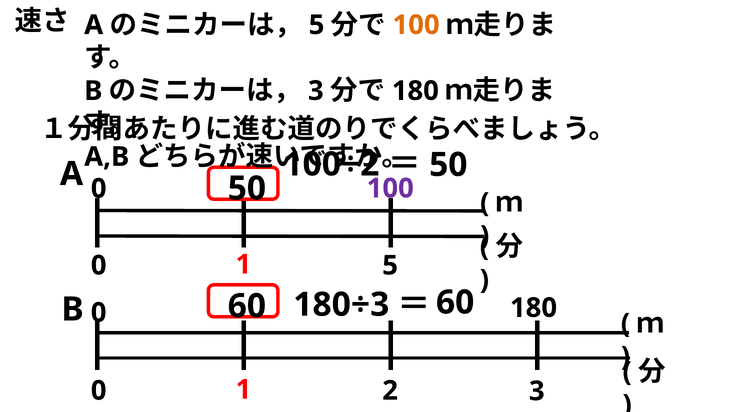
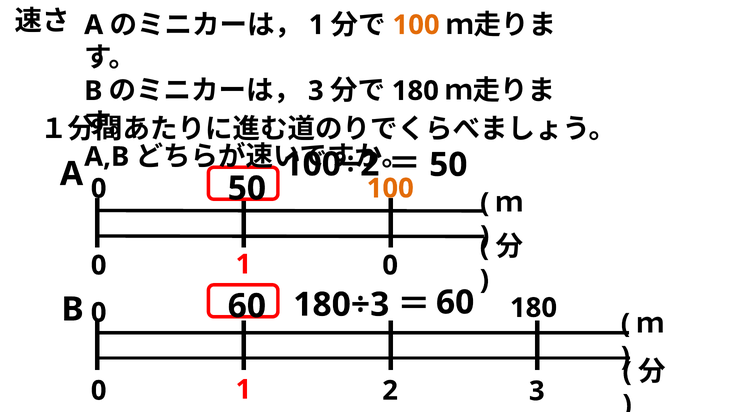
5: 5 -> 1 (317, 25)
100 colour: purple -> orange (390, 189)
0 5: 5 -> 0 (390, 266)
